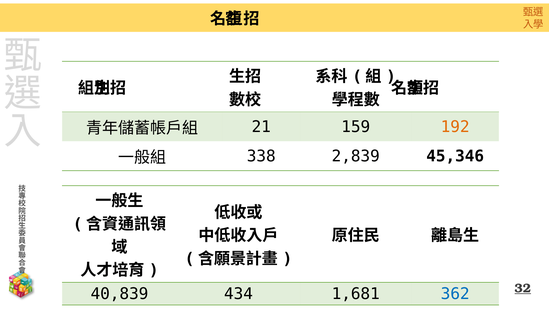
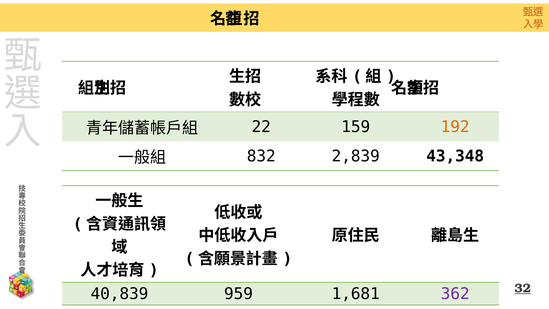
21: 21 -> 22 (261, 127)
338: 338 -> 832 (261, 156)
45,346: 45,346 -> 43,348 (455, 156)
434: 434 -> 959 (238, 294)
362 colour: blue -> purple (455, 294)
